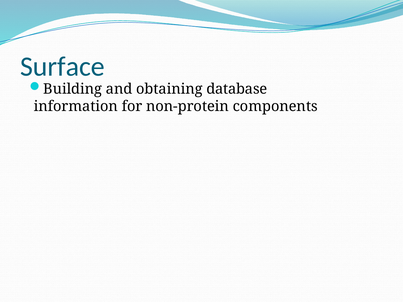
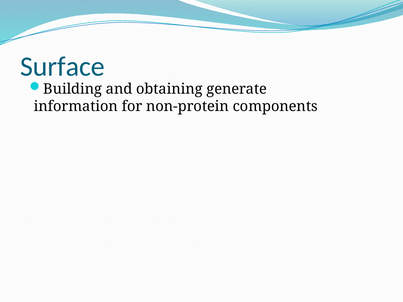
database: database -> generate (237, 89)
